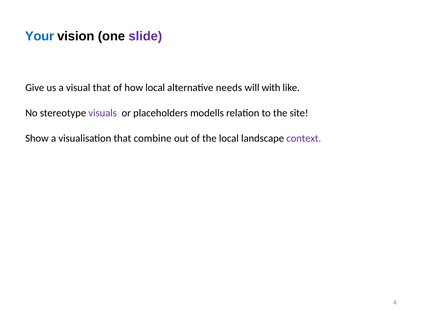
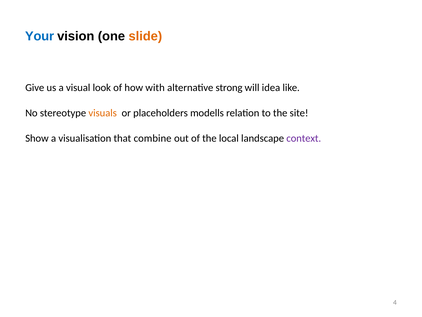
slide colour: purple -> orange (145, 36)
visual that: that -> look (102, 88)
how local: local -> with (155, 88)
needs: needs -> strong (229, 88)
with: with -> idea (271, 88)
visuals colour: purple -> orange (103, 113)
